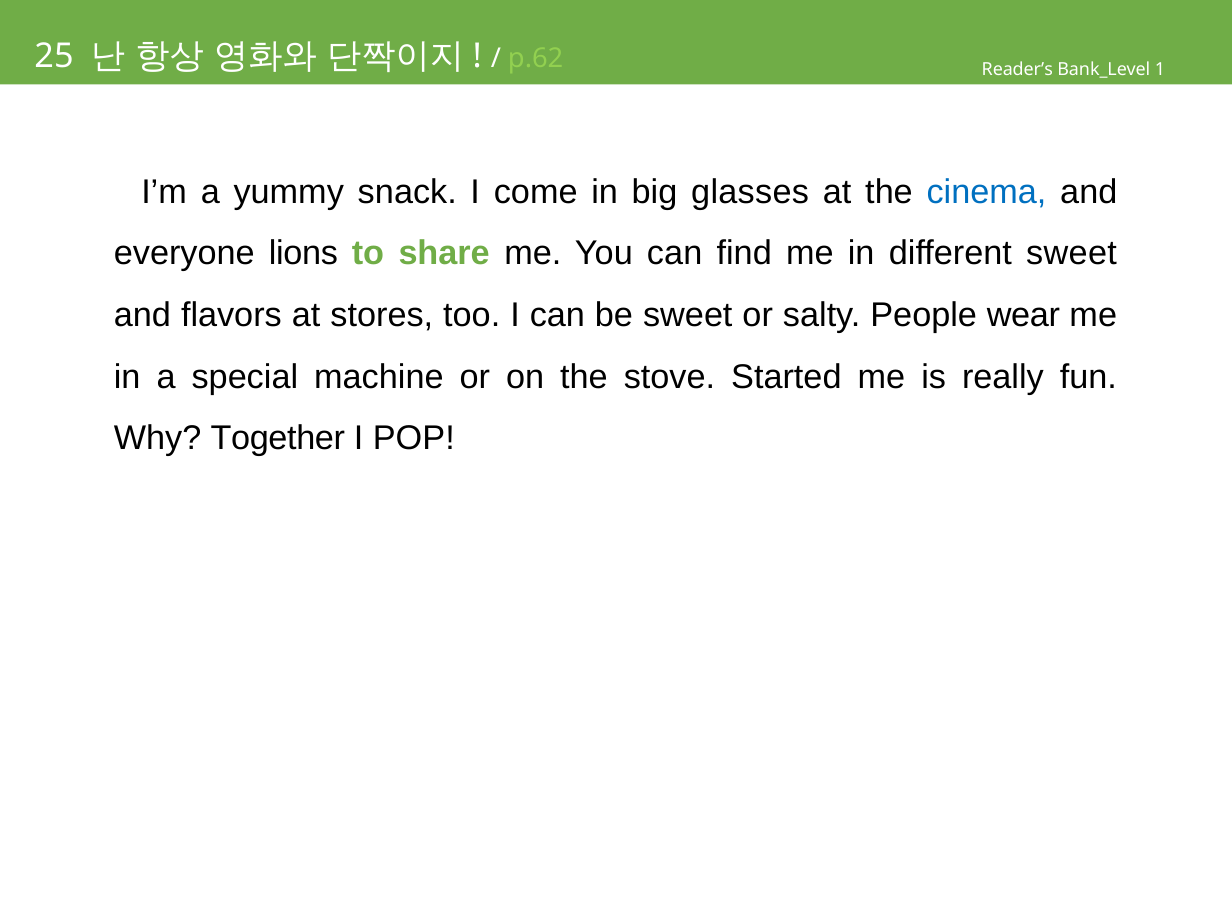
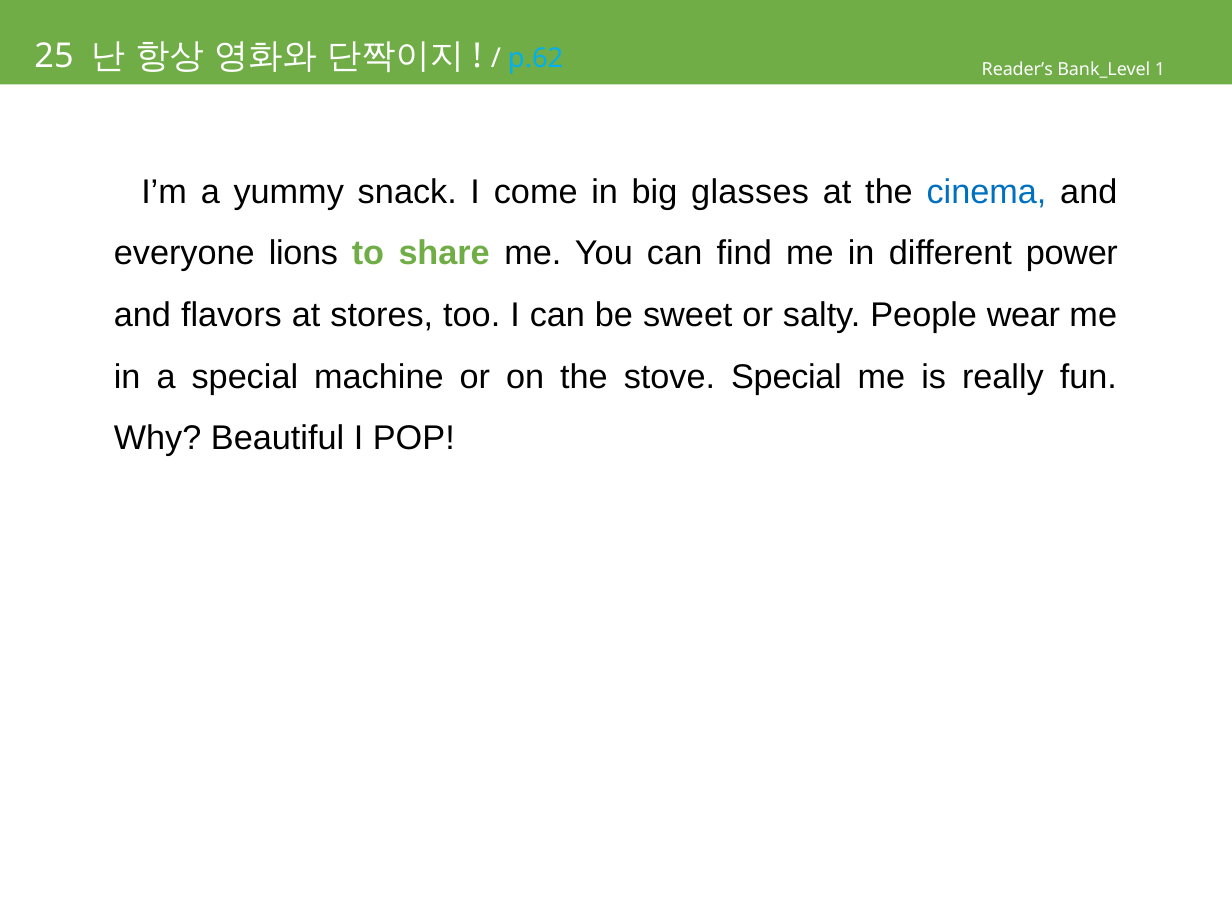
p.62 colour: light green -> light blue (536, 58)
different sweet: sweet -> power (1072, 254)
stove Started: Started -> Special (787, 377)
Together: Together -> Beautiful (278, 438)
